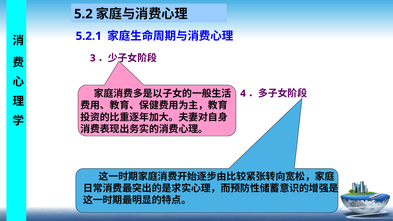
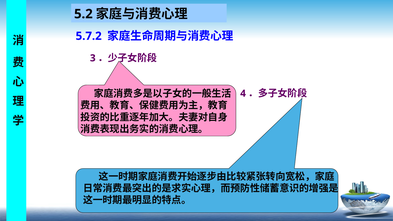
5.2.1: 5.2.1 -> 5.7.2 (89, 36)
